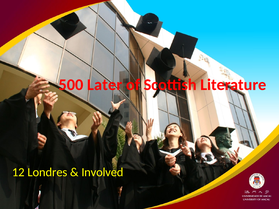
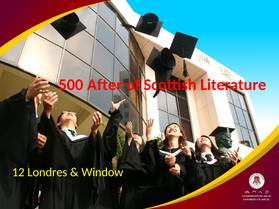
Later: Later -> After (105, 85)
Involved: Involved -> Window (102, 172)
